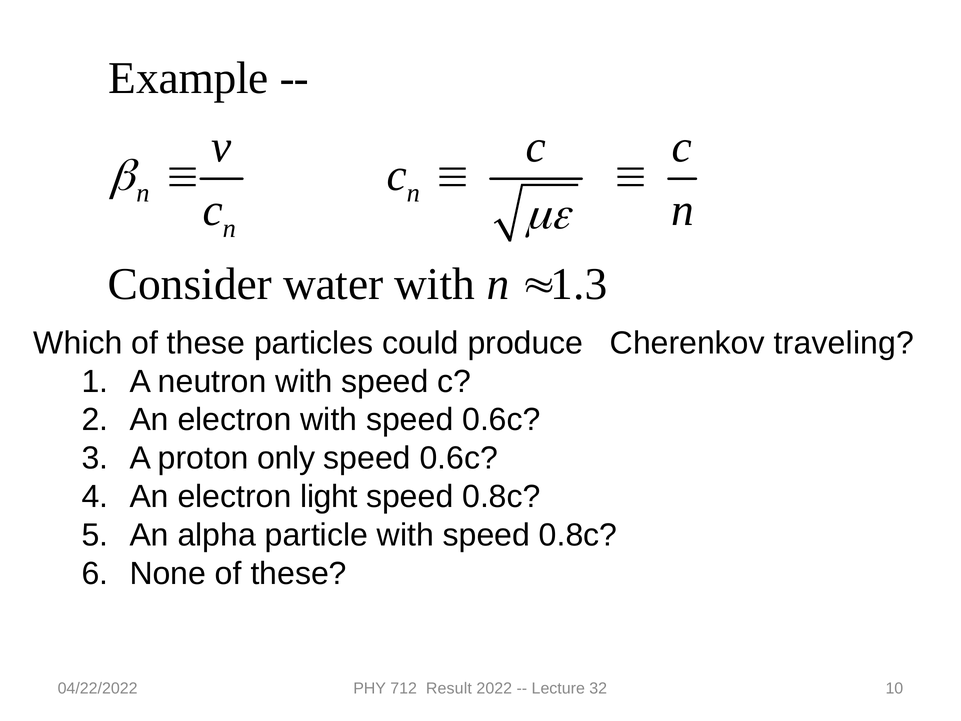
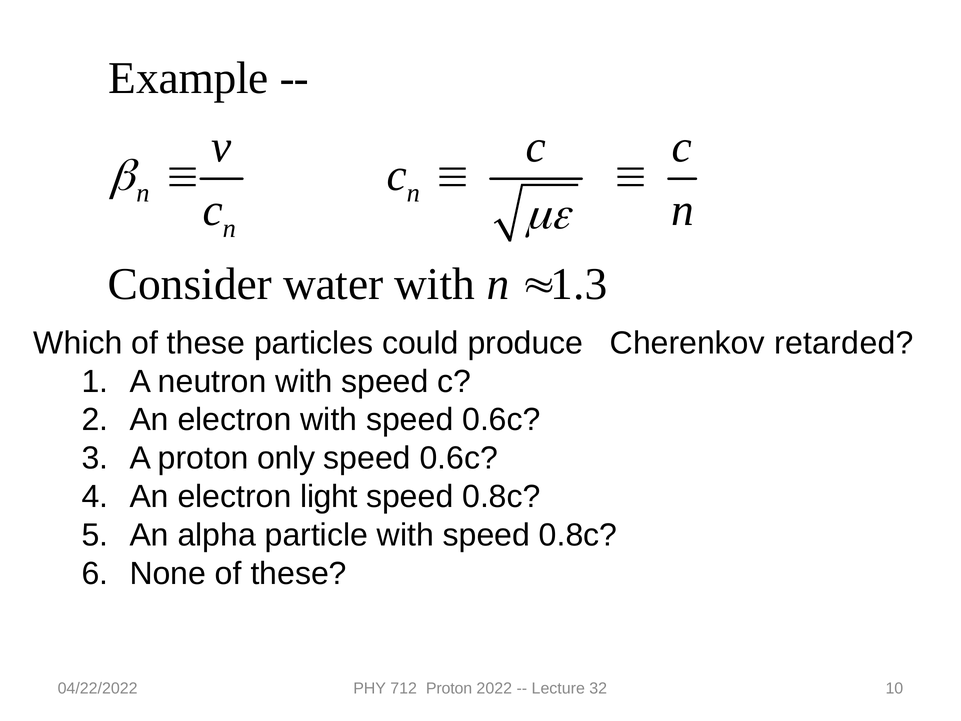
traveling: traveling -> retarded (844, 343)
712 Result: Result -> Proton (449, 688)
